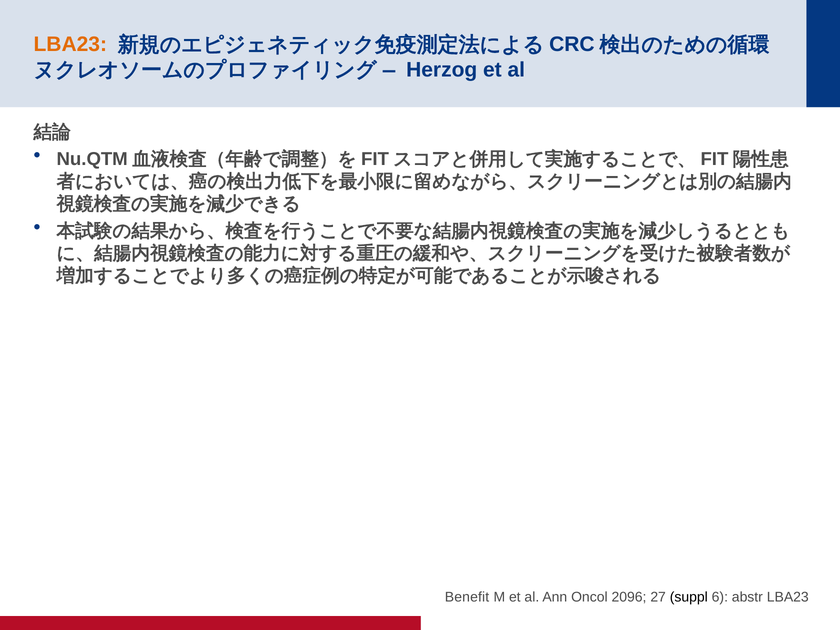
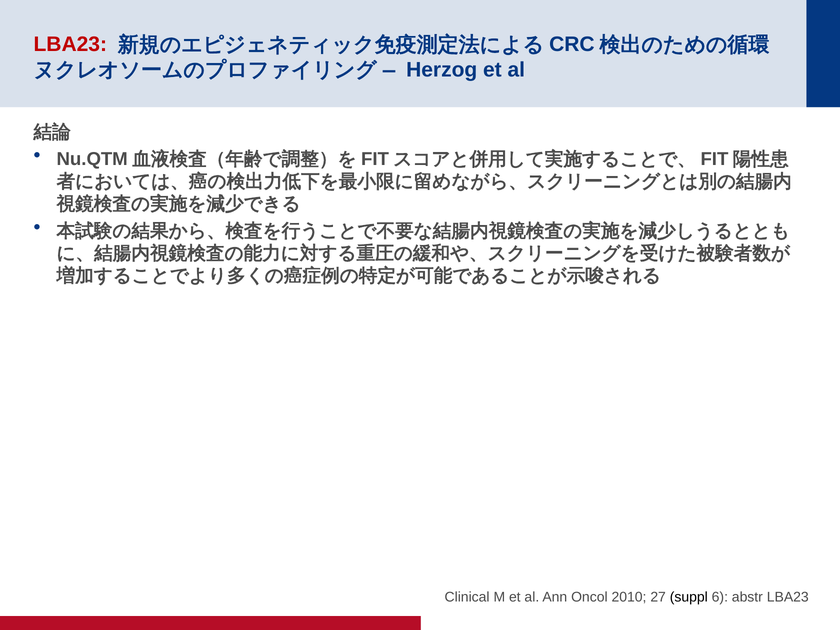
LBA23 colour: orange -> red (70, 45)
Benefit: Benefit -> Clinical (467, 597)
2096: 2096 -> 2010 (629, 597)
